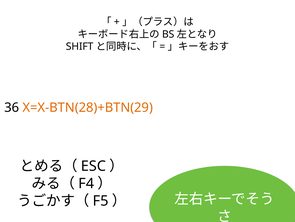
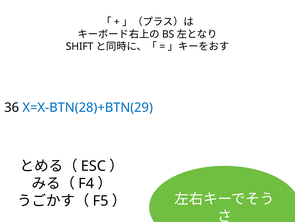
X=X-BTN(28)+BTN(29 colour: orange -> blue (88, 107)
